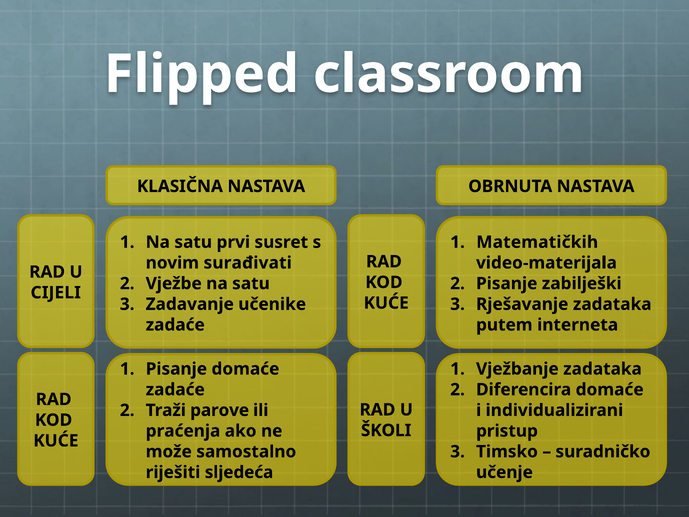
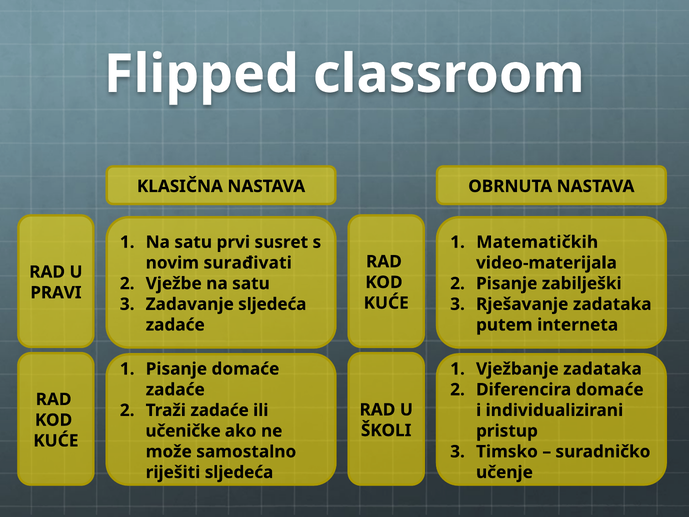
CIJELI: CIJELI -> PRAVI (56, 293)
Zadavanje učenike: učenike -> sljedeća (272, 304)
Traži parove: parove -> zadaće (220, 410)
praćenja: praćenja -> učeničke (183, 431)
